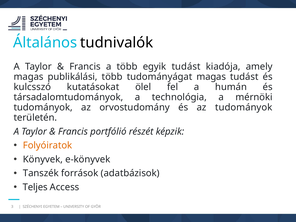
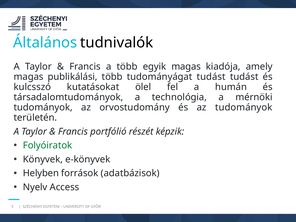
egyik tudást: tudást -> magas (186, 67)
tudományágat magas: magas -> tudást (211, 77)
Folyóiratok colour: orange -> green (48, 145)
Tanszék: Tanszék -> Helyben (41, 173)
Teljes: Teljes -> Nyelv (35, 187)
